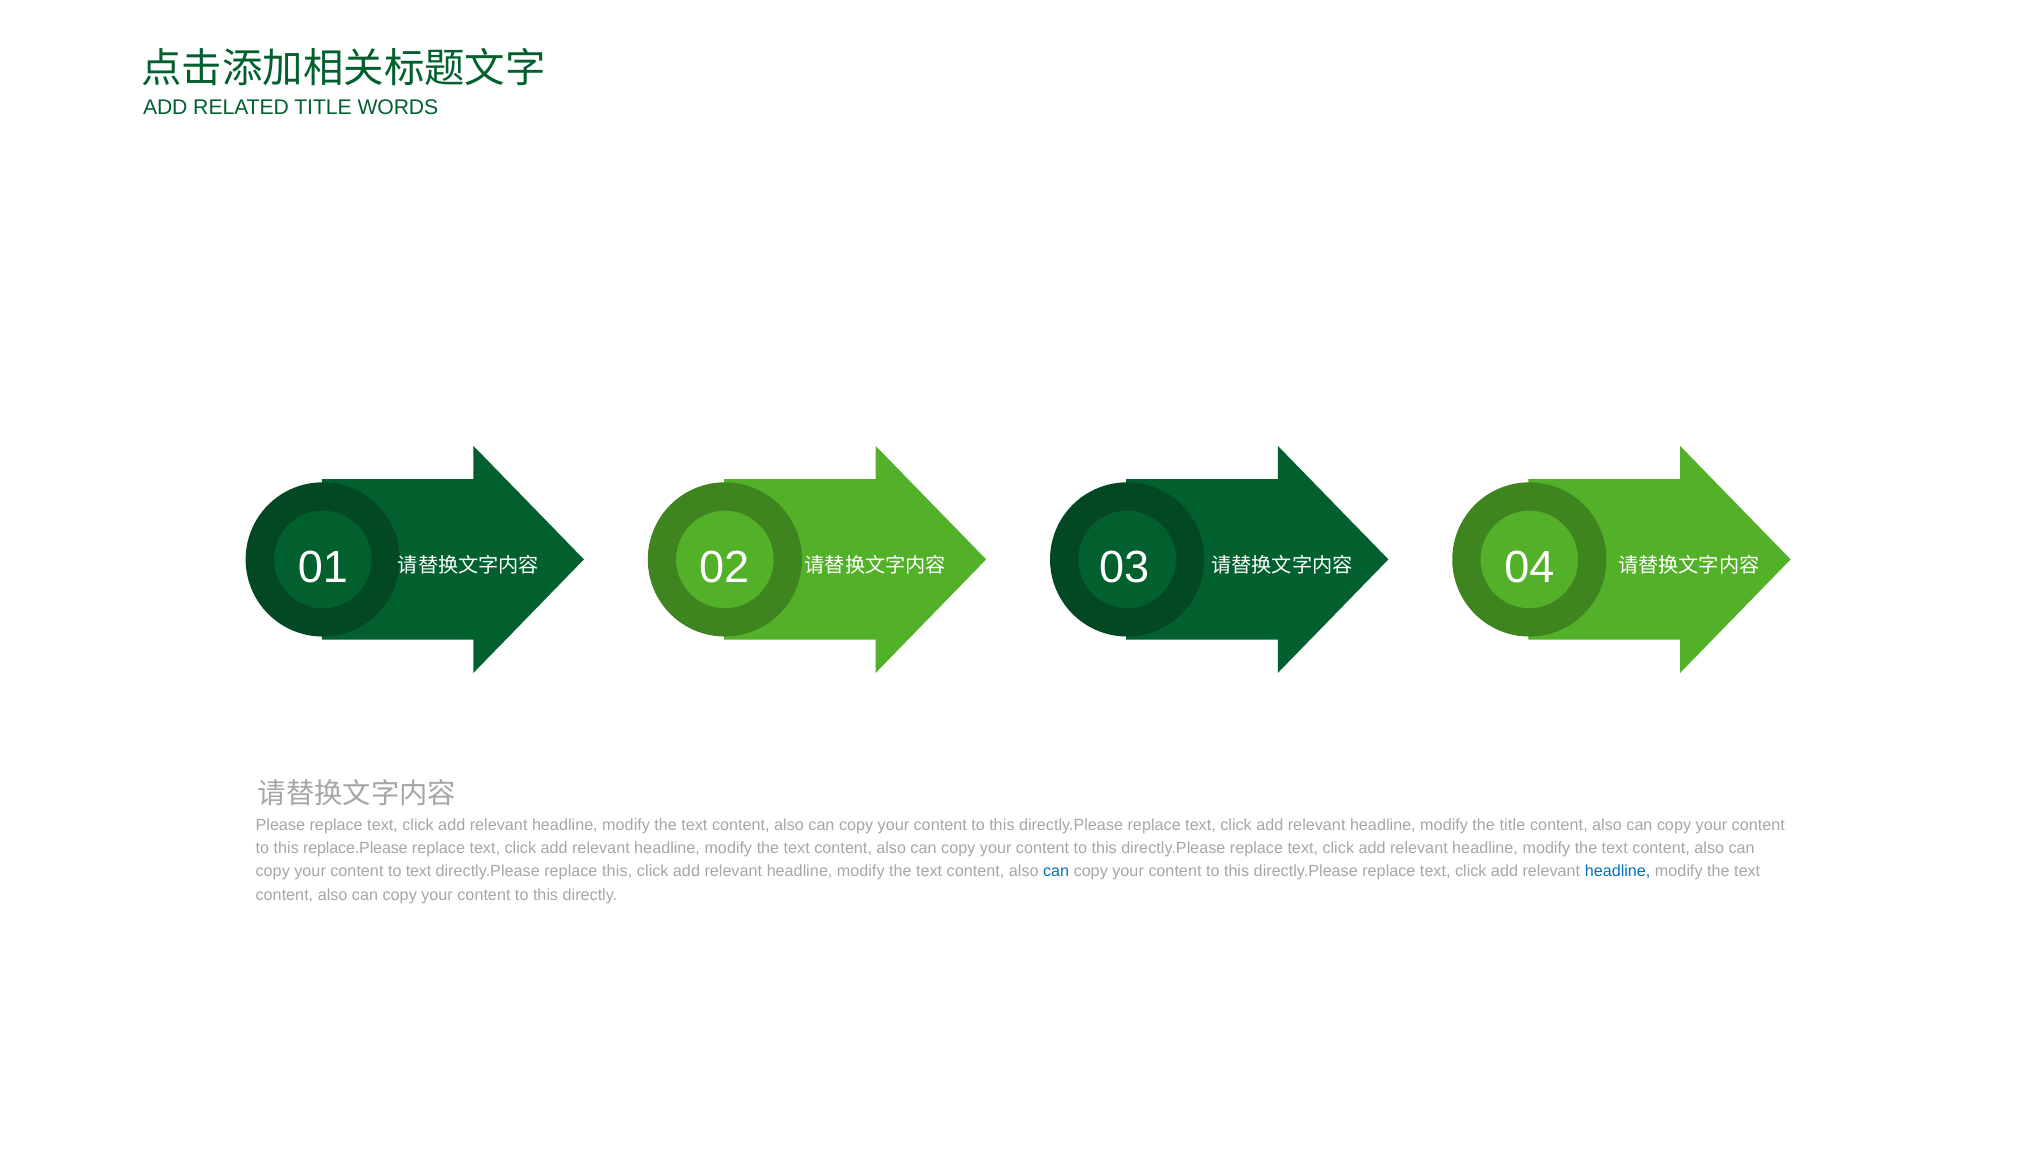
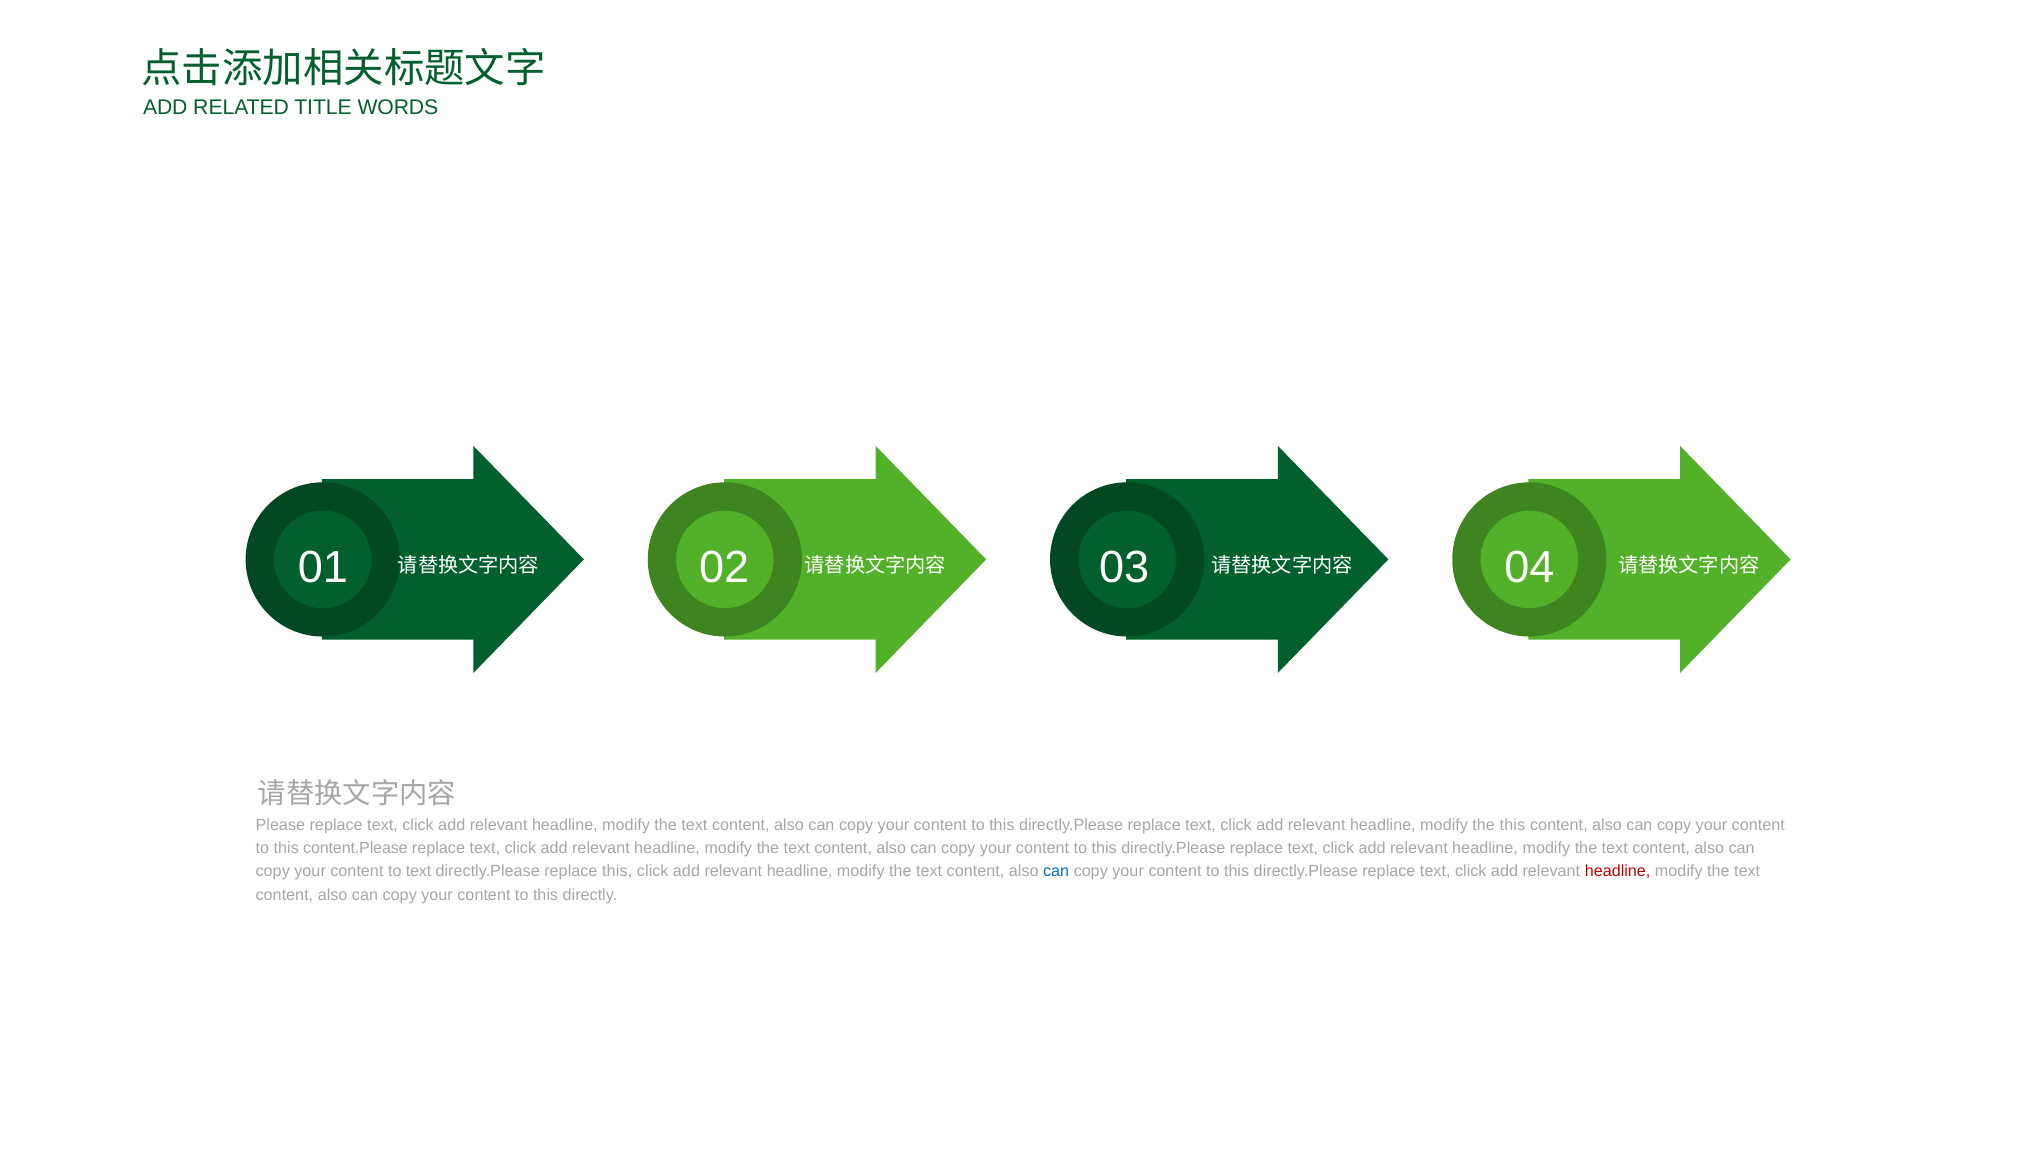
the title: title -> this (1512, 825)
replace.Please: replace.Please -> content.Please (355, 848)
headline colour: blue -> red (1618, 871)
